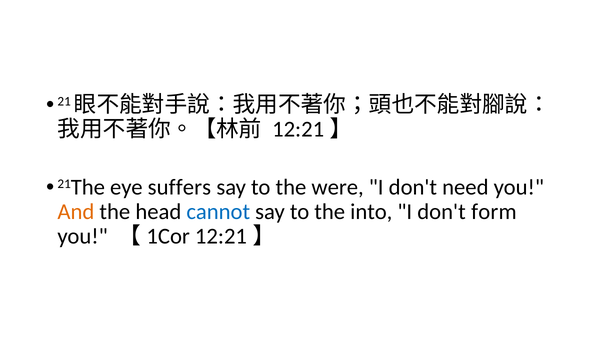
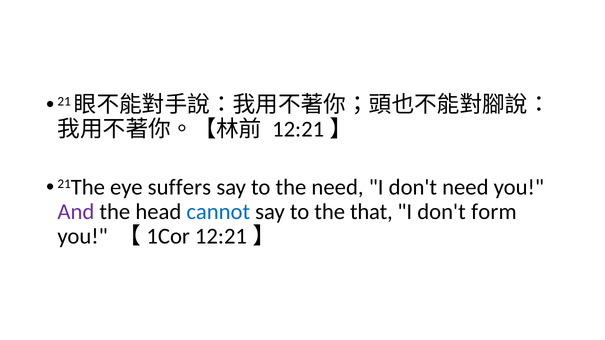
the were: were -> need (338, 188)
And colour: orange -> purple (76, 212)
into: into -> that (371, 212)
